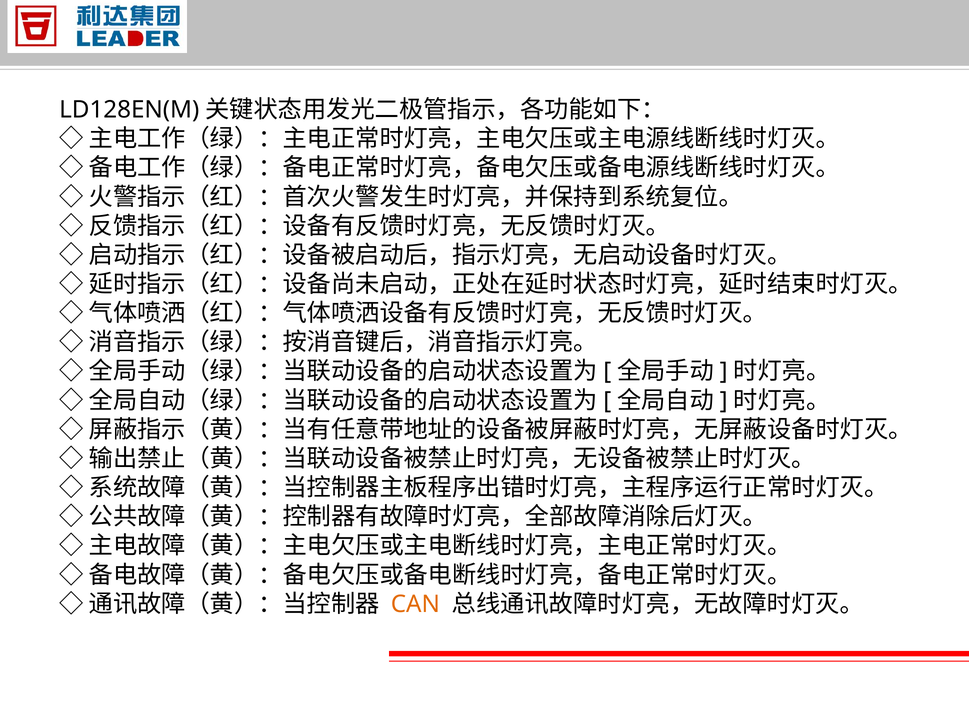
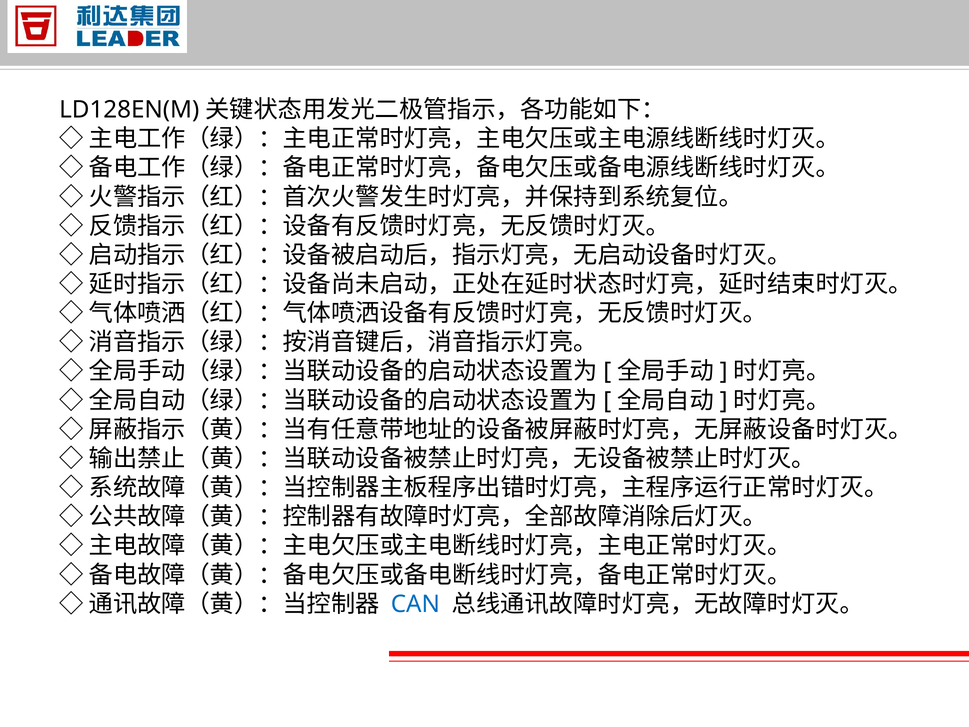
CAN colour: orange -> blue (415, 604)
